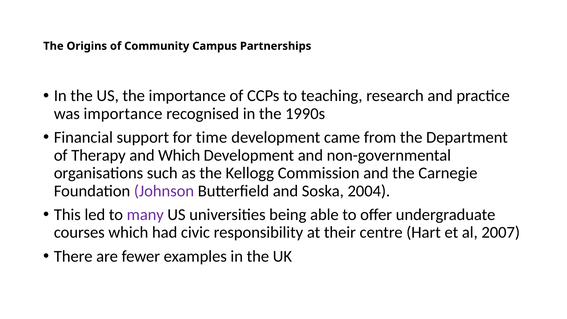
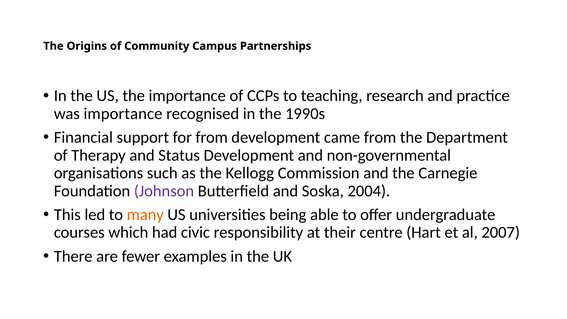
for time: time -> from (212, 137)
and Which: Which -> Status (179, 155)
many colour: purple -> orange (145, 215)
